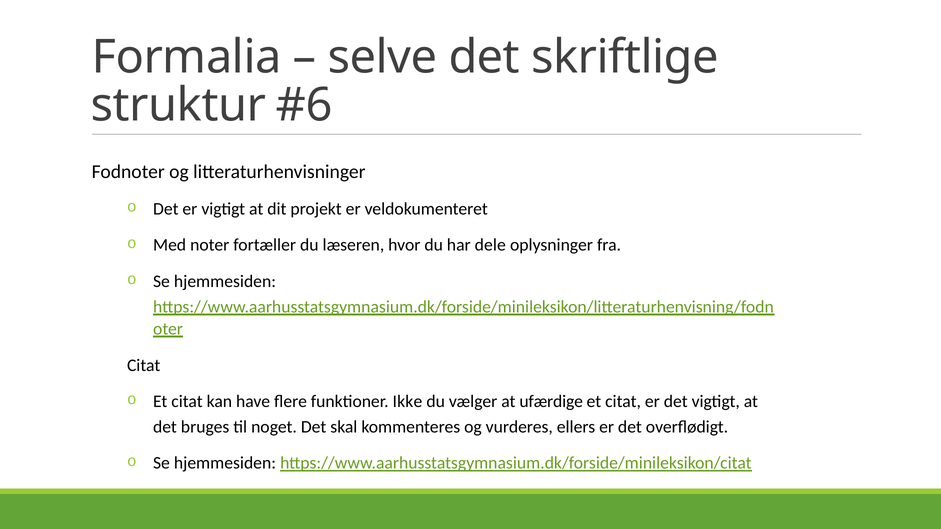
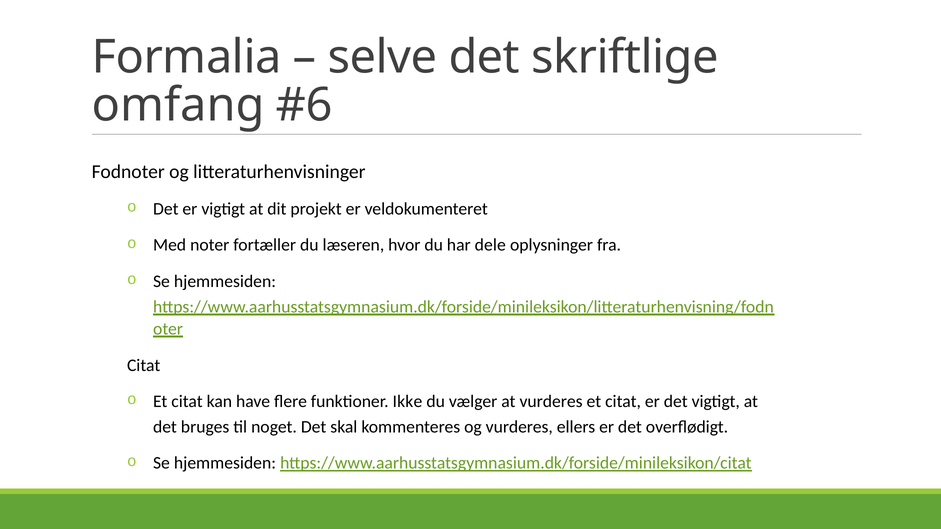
struktur: struktur -> omfang (178, 105)
at ufærdige: ufærdige -> vurderes (551, 402)
